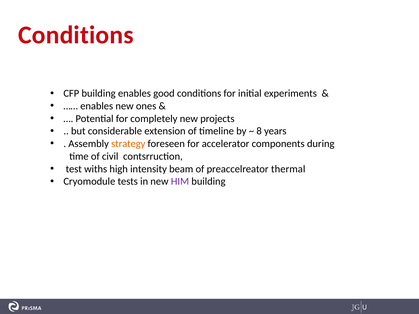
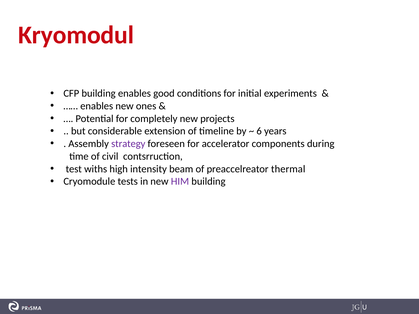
Conditions: Conditions -> Kryomodul (76, 35)
8: 8 -> 6 (259, 131)
strategy colour: orange -> purple (128, 144)
